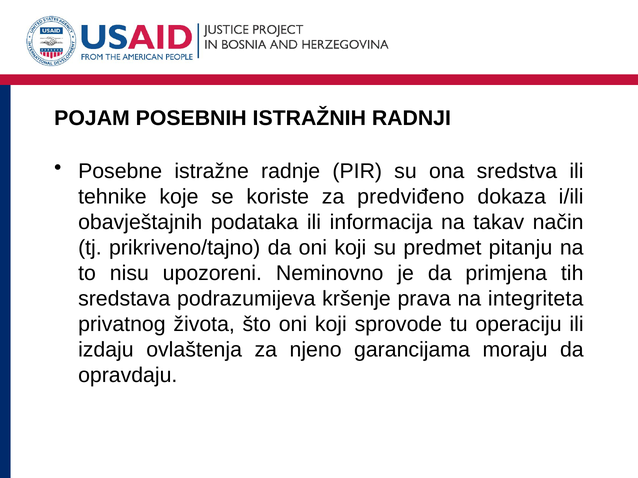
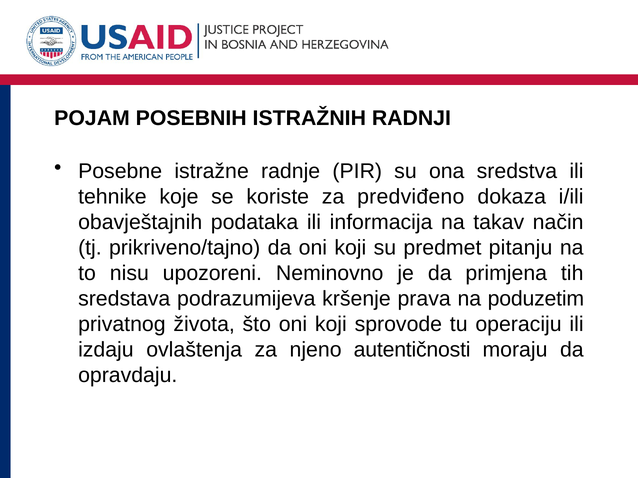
integriteta: integriteta -> poduzetim (536, 299)
garancijama: garancijama -> autentičnosti (412, 350)
